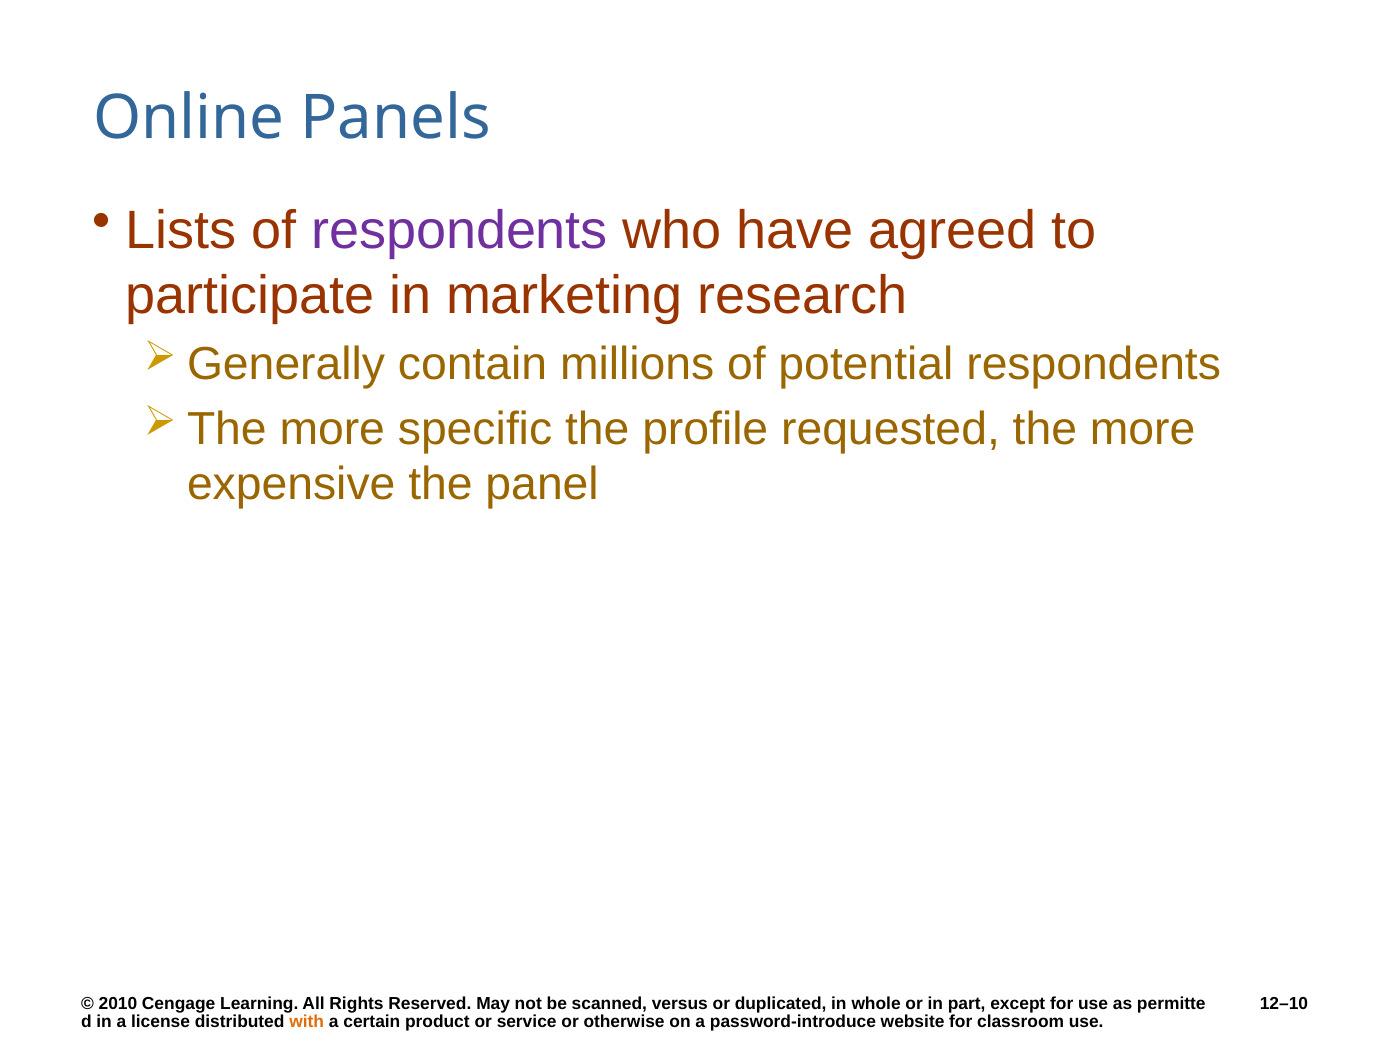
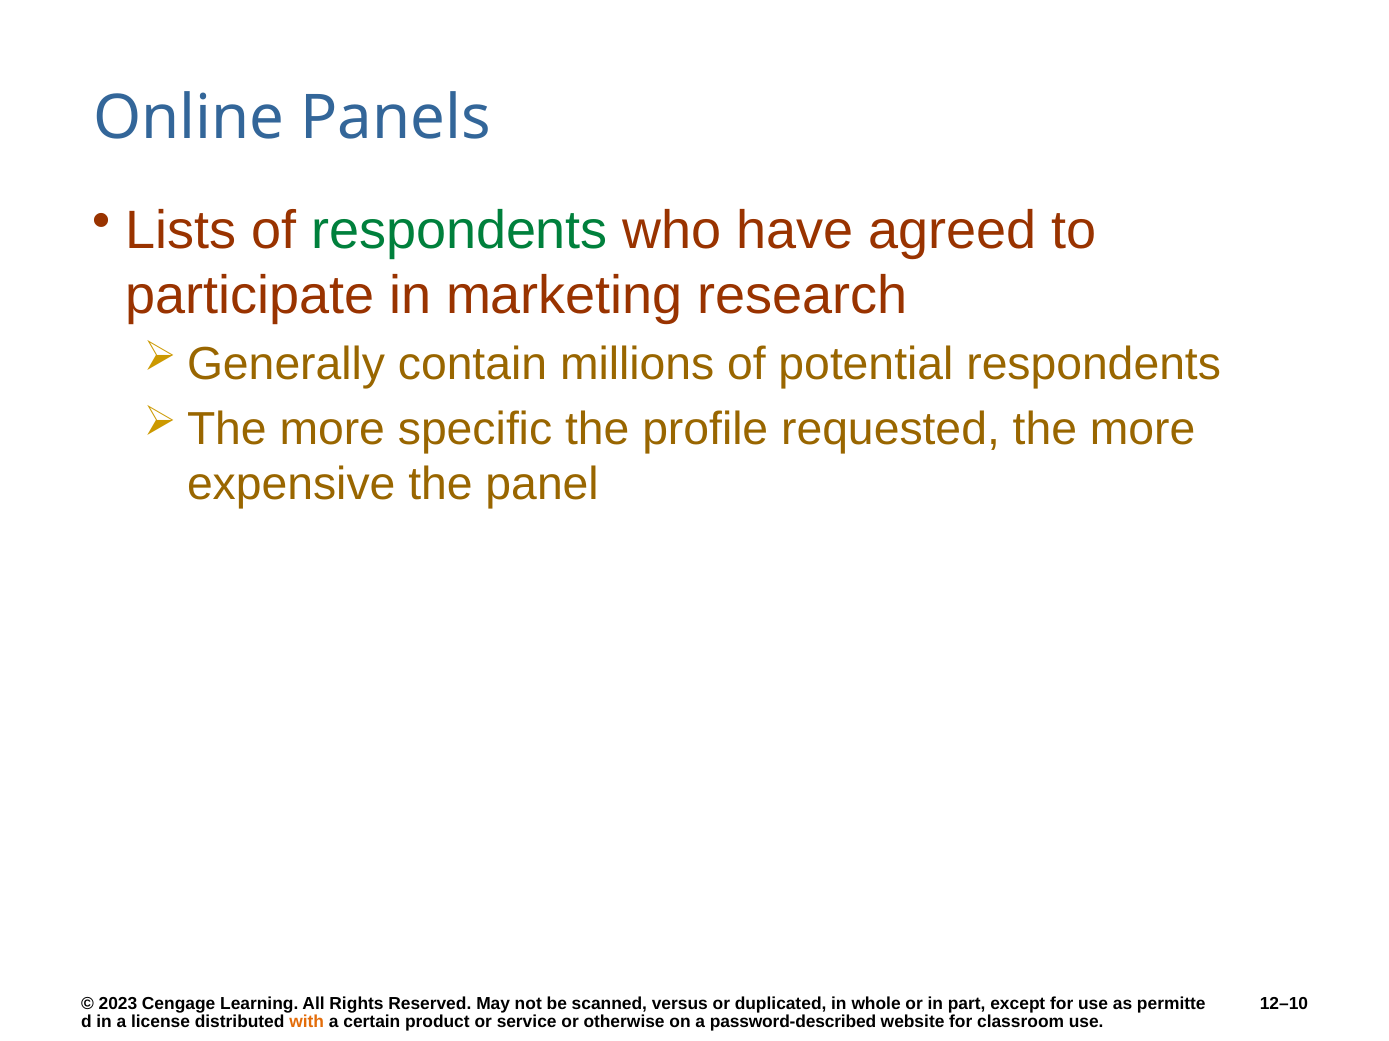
respondents colour: purple -> green (460, 231)
2010: 2010 -> 2023 (118, 1005)
password-introduce: password-introduce -> password-described (793, 1022)
